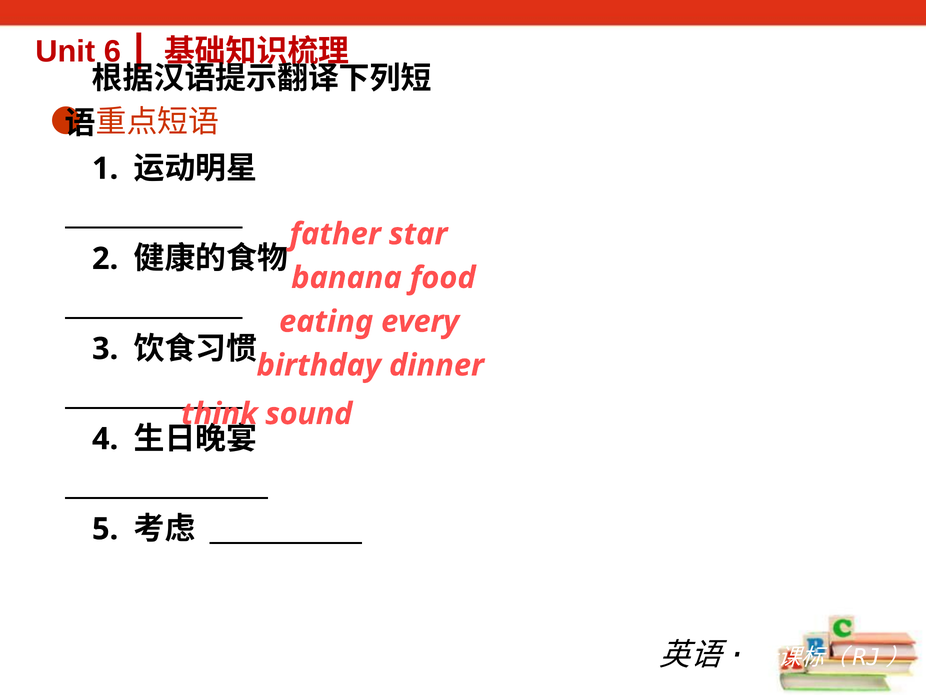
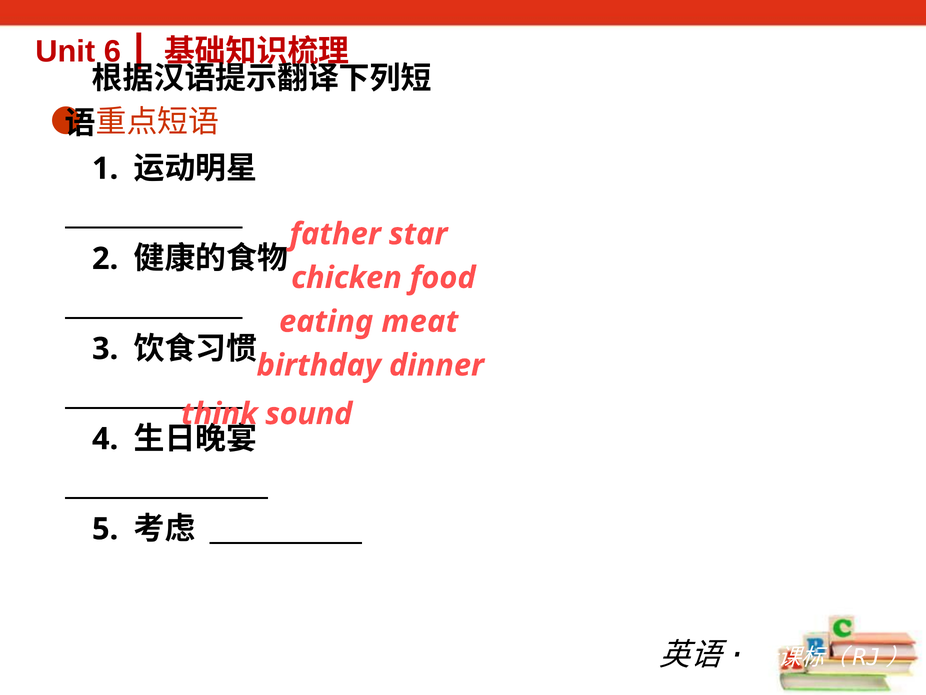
banana: banana -> chicken (347, 278)
every: every -> meat (420, 321)
